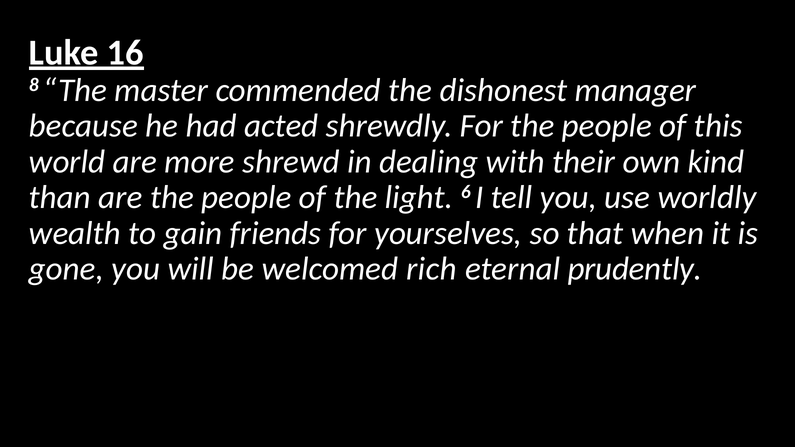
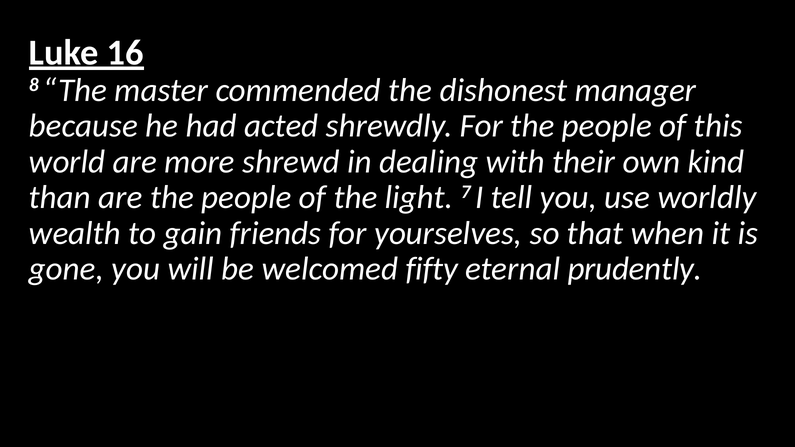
6: 6 -> 7 (466, 192)
rich: rich -> fifty (432, 269)
